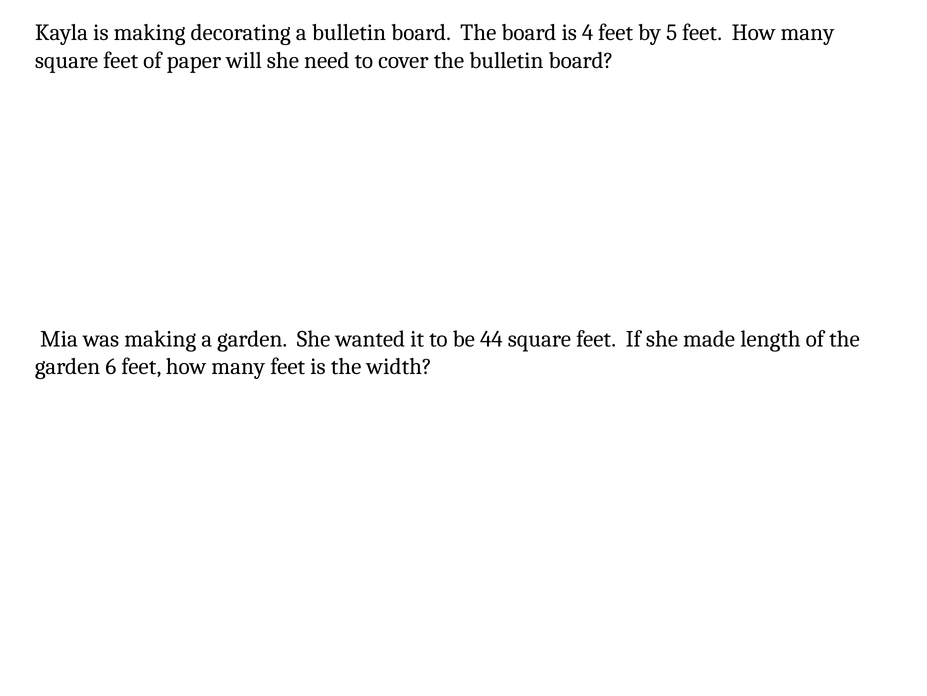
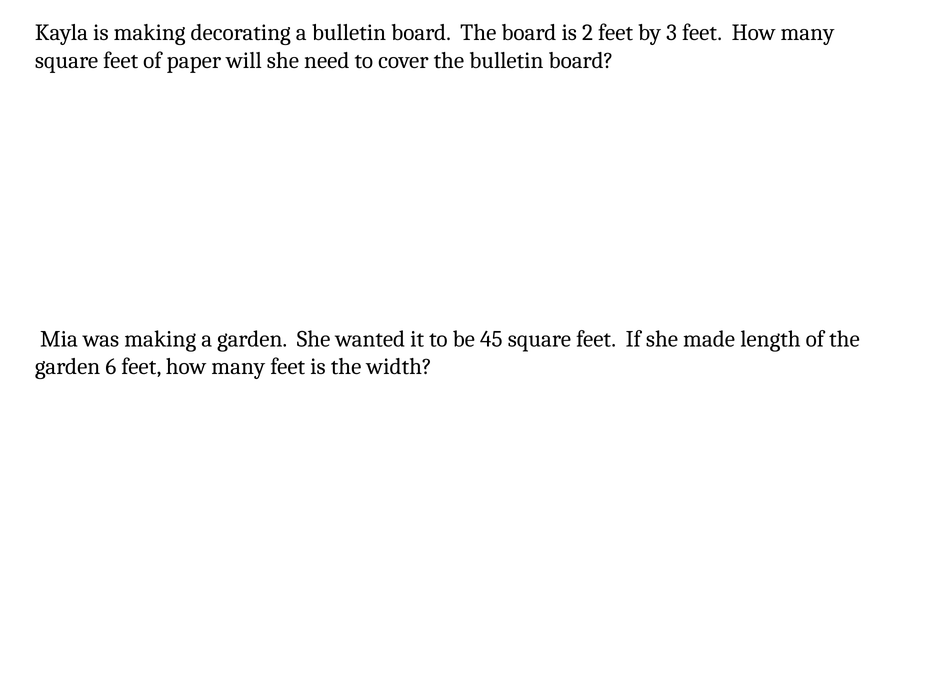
4: 4 -> 2 (587, 33)
5: 5 -> 3 (672, 33)
44: 44 -> 45 (491, 339)
